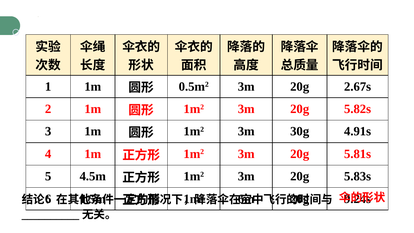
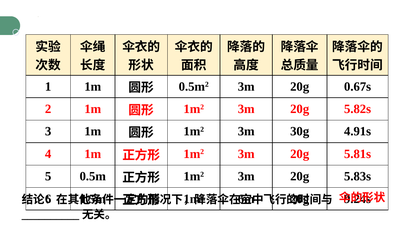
2.67s: 2.67s -> 0.67s (358, 87)
4.5m: 4.5m -> 0.5m (93, 176)
